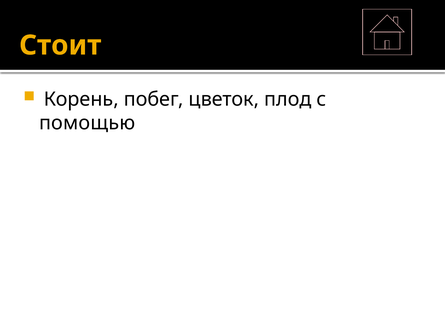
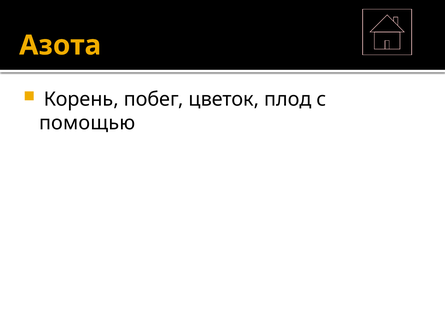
Стоит: Стоит -> Азота (60, 45)
